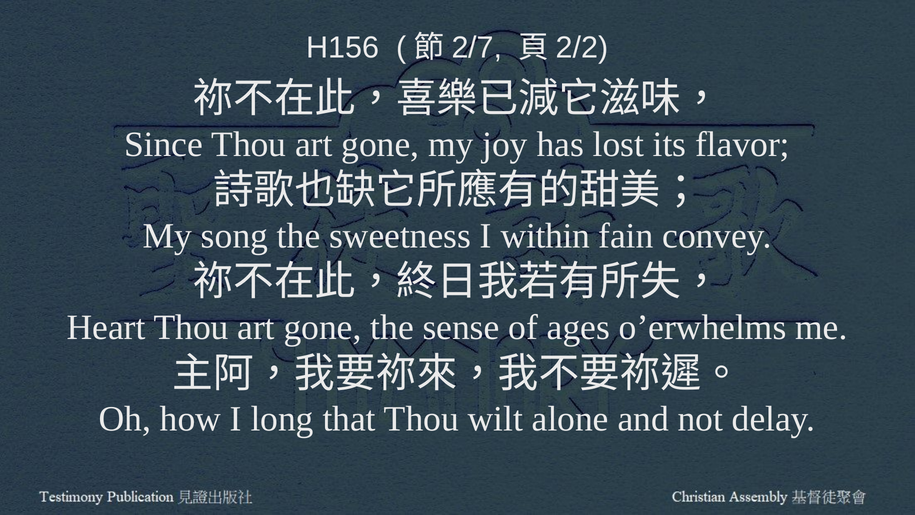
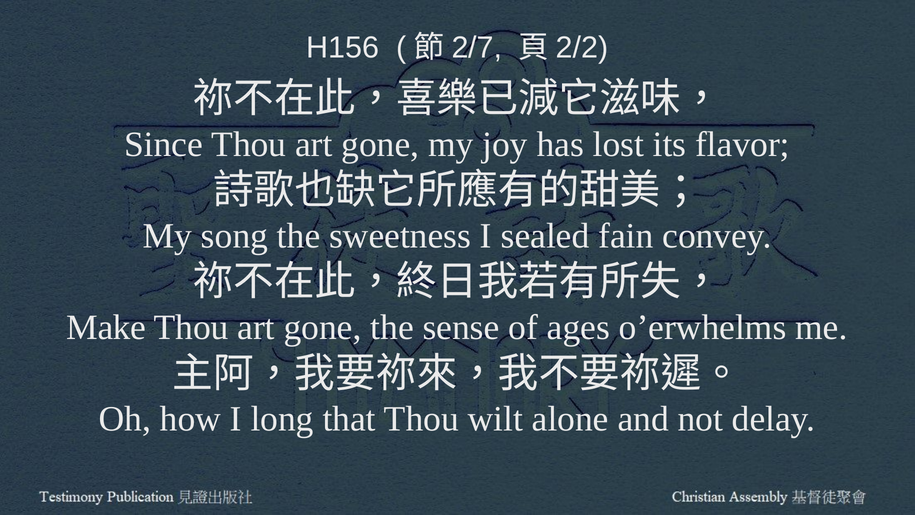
within: within -> sealed (545, 236)
Heart: Heart -> Make (106, 327)
